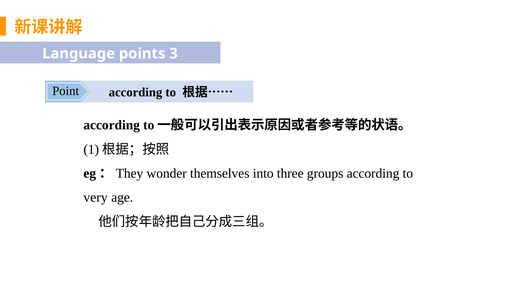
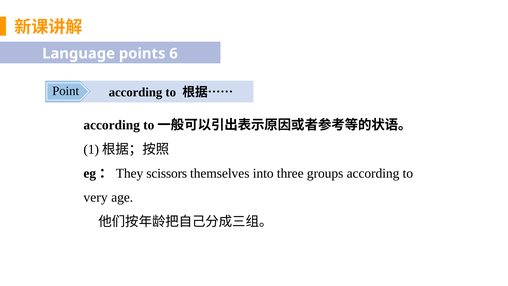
3: 3 -> 6 (174, 54)
wonder: wonder -> scissors (167, 173)
